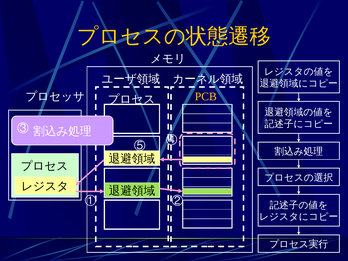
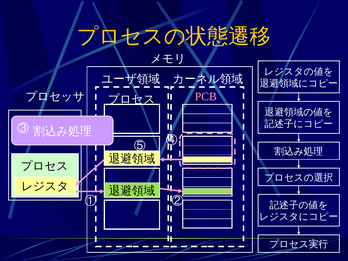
PCB colour: yellow -> pink (206, 96)
